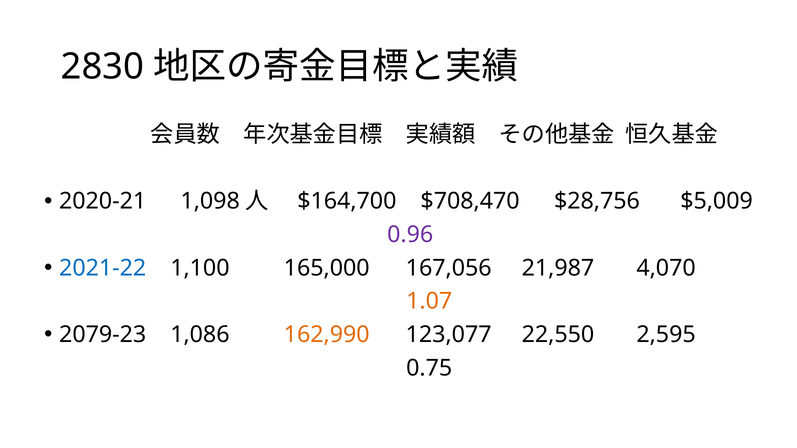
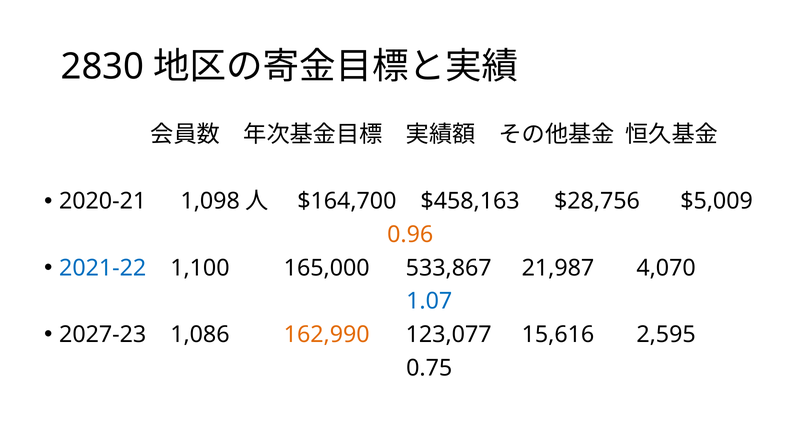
$708,470: $708,470 -> $458,163 (470, 201)
0.96 colour: purple -> orange (410, 235)
167,056: 167,056 -> 533,867 (449, 268)
1.07 colour: orange -> blue (429, 302)
2079-23: 2079-23 -> 2027-23 (103, 335)
22,550: 22,550 -> 15,616 (558, 335)
